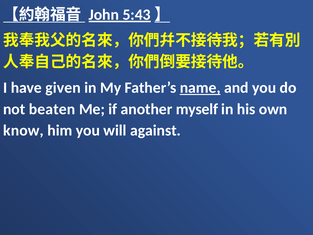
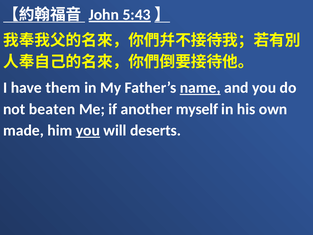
given: given -> them (63, 88)
know: know -> made (23, 130)
you underline: none -> present (88, 130)
against: against -> deserts (156, 130)
